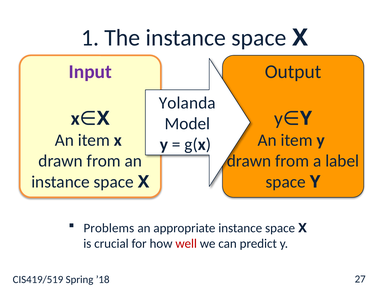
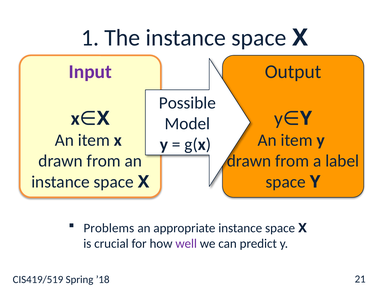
Yolanda: Yolanda -> Possible (187, 103)
well colour: red -> purple (186, 243)
27: 27 -> 21 (360, 279)
